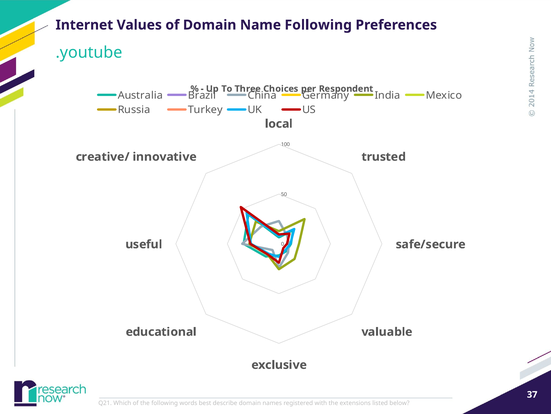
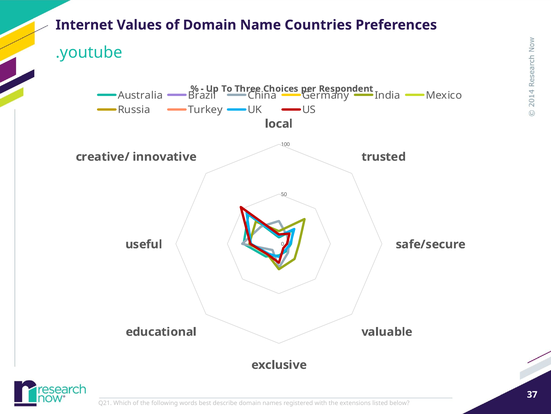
Name Following: Following -> Countries (318, 25)
